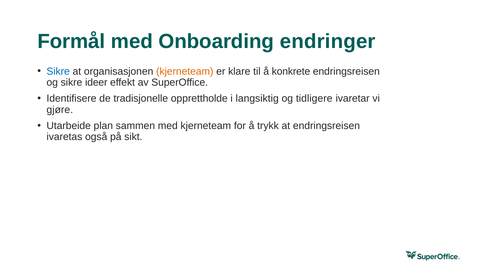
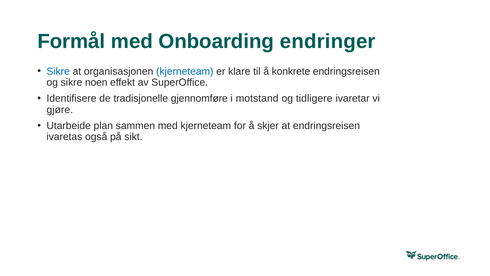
kjerneteam colour: orange -> blue (185, 71)
ideer: ideer -> noen (96, 82)
opprettholde: opprettholde -> gjennomføre (199, 98)
langsiktig: langsiktig -> motstand (257, 98)
trykk: trykk -> skjer (268, 126)
